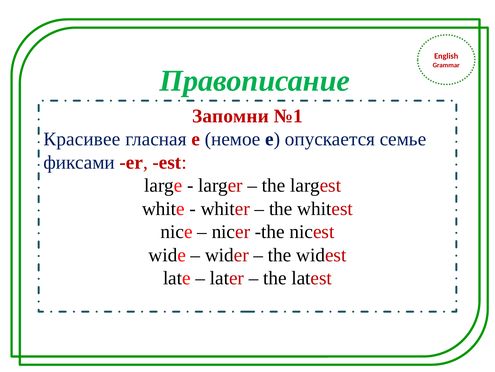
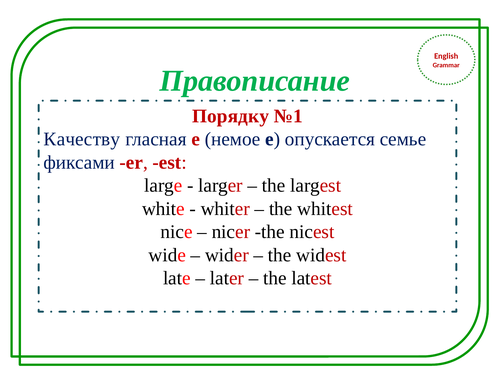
Запомни: Запомни -> Порядку (231, 116)
Красивее: Красивее -> Качеству (82, 139)
